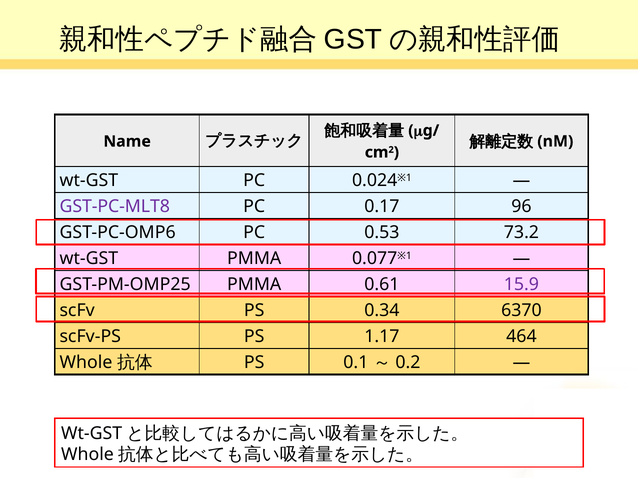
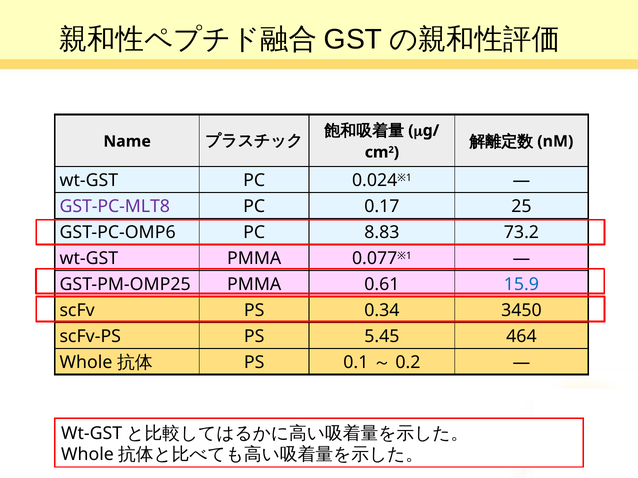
96: 96 -> 25 (521, 207)
0.53: 0.53 -> 8.83 (382, 233)
15.9 colour: purple -> blue (521, 285)
6370: 6370 -> 3450 (521, 311)
1.17: 1.17 -> 5.45 (382, 337)
